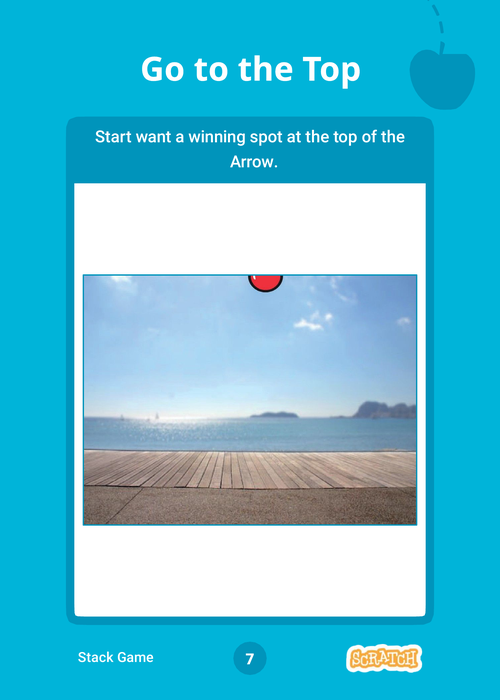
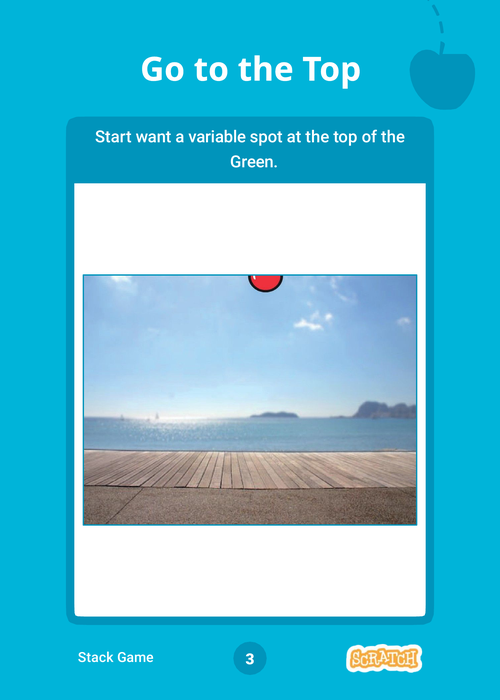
winning: winning -> variable (217, 137)
Arrow: Arrow -> Green (254, 162)
7: 7 -> 3 (250, 659)
